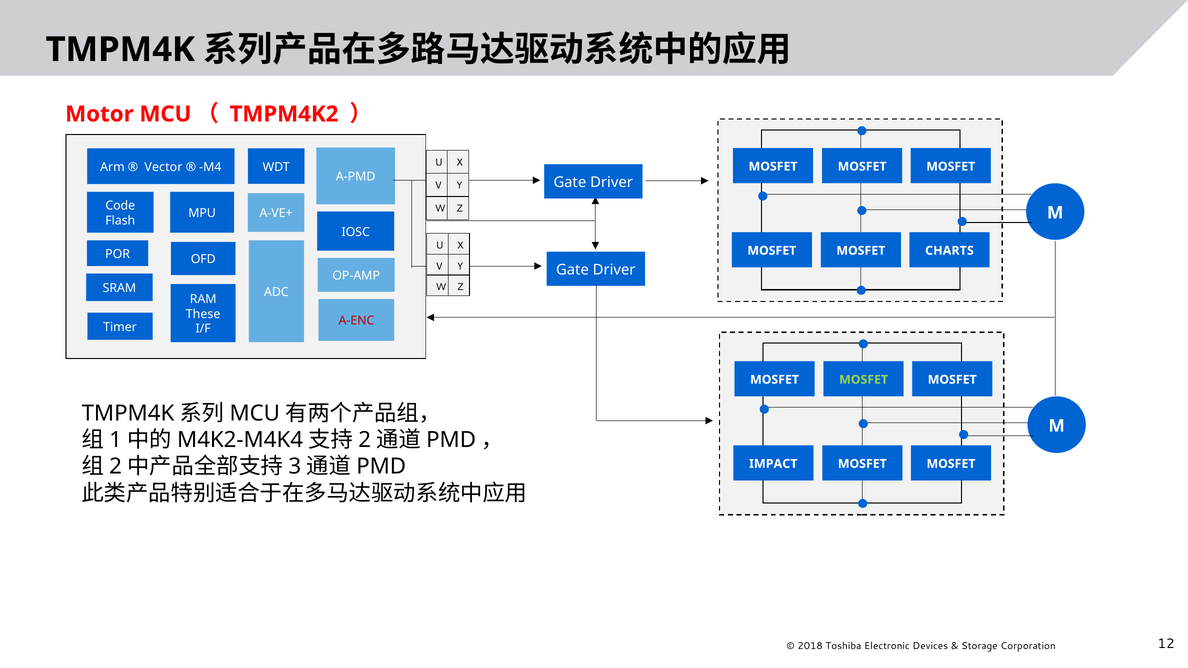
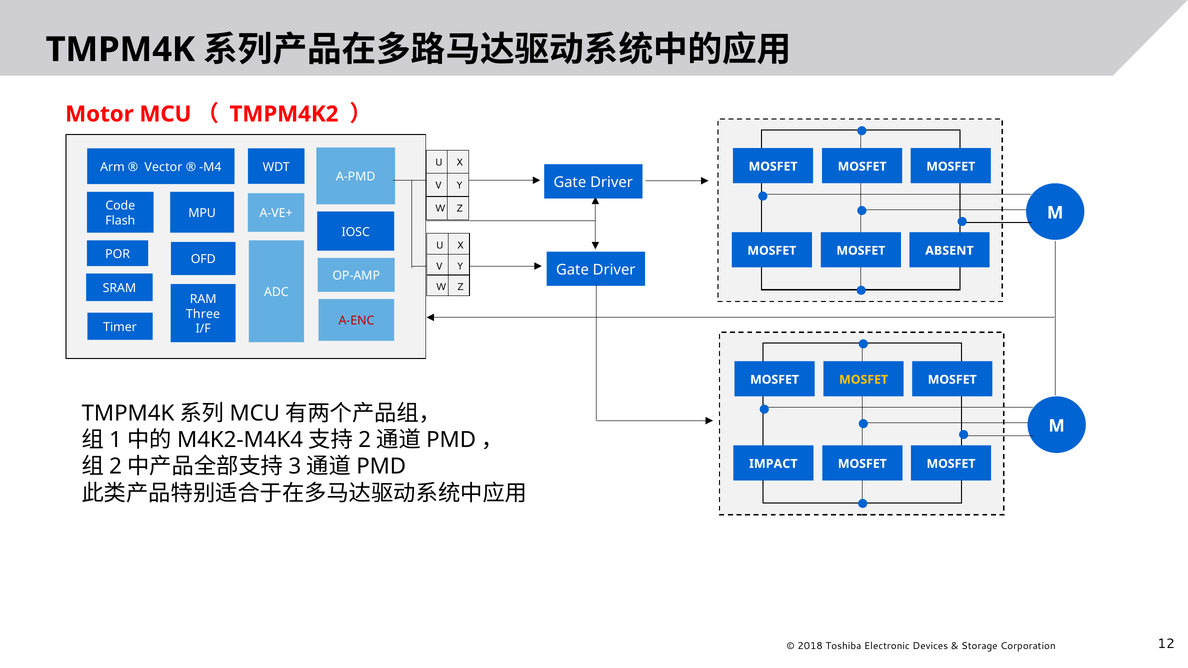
CHARTS: CHARTS -> ABSENT (949, 251)
These: These -> Three (203, 314)
MOSFET colour: light green -> yellow (864, 380)
